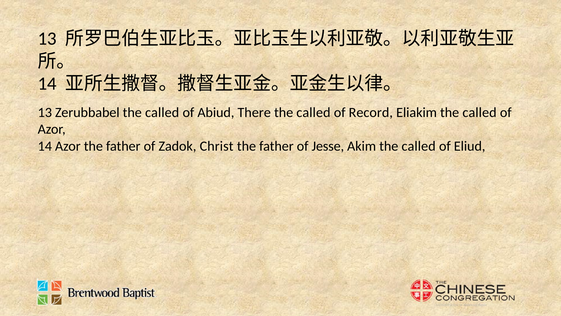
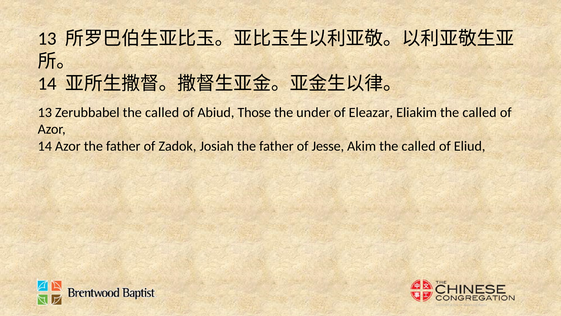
There: There -> Those (254, 112)
called: called -> under (313, 112)
Record: Record -> Eleazar (371, 112)
Christ: Christ -> Josiah (217, 146)
